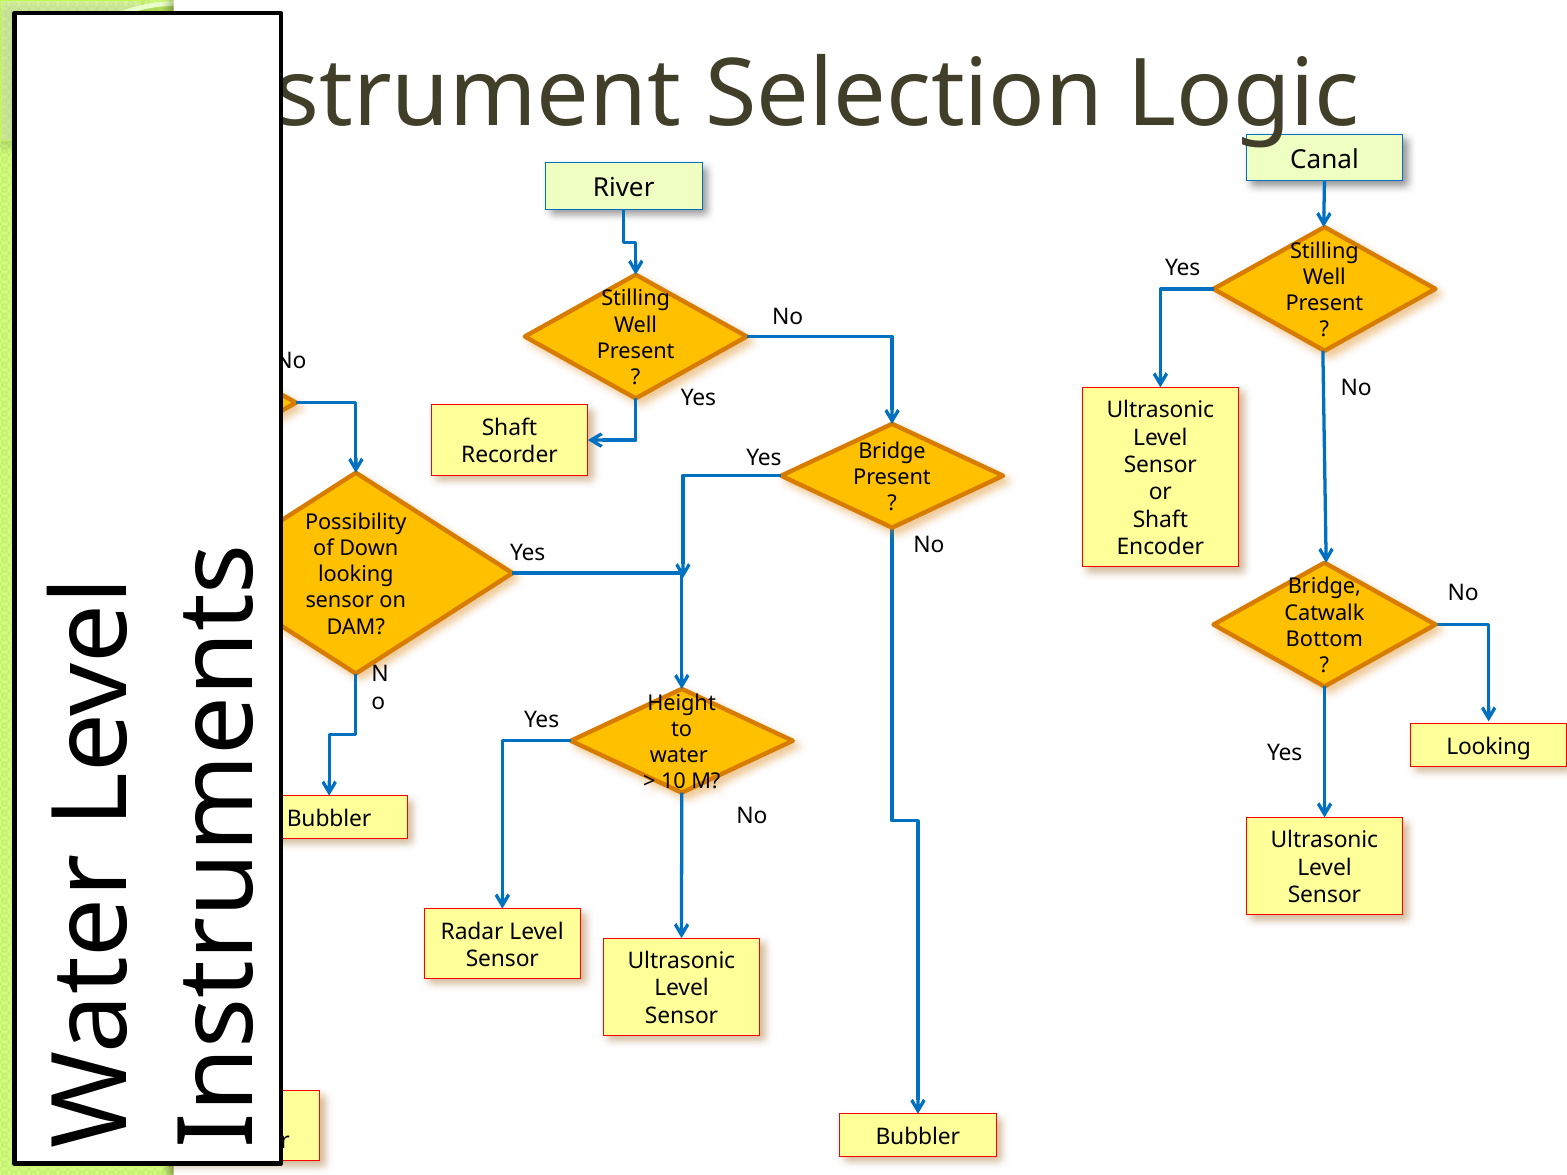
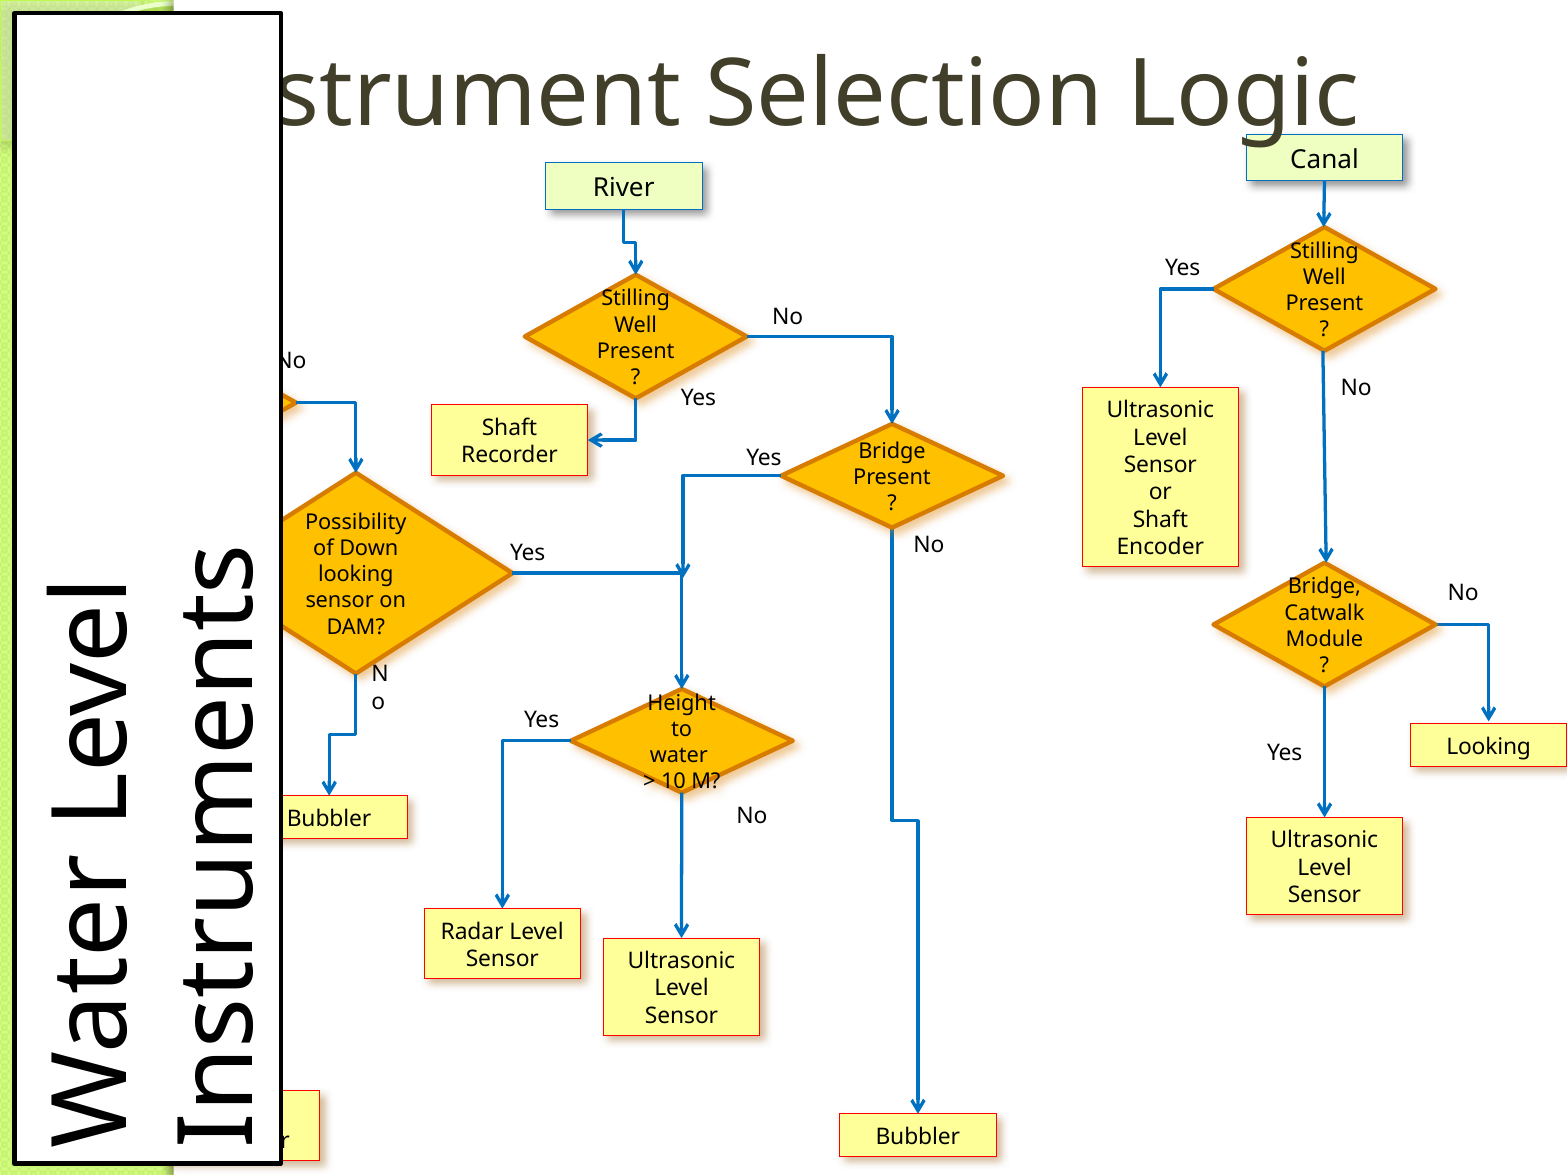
Bottom: Bottom -> Module (1324, 639)
